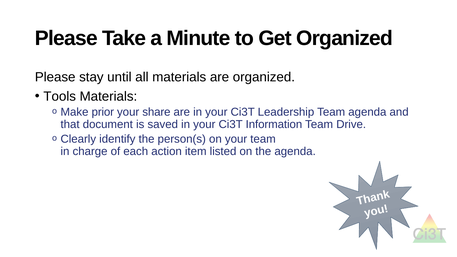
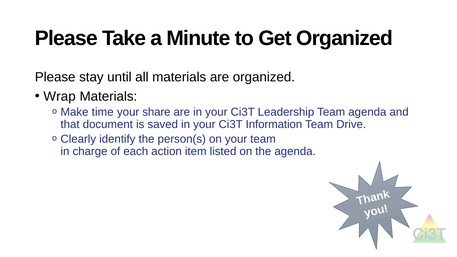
Tools: Tools -> Wrap (60, 96)
prior: prior -> time (103, 112)
